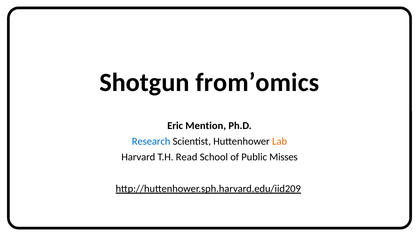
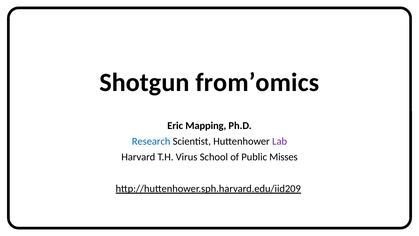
Mention: Mention -> Mapping (206, 126)
Lab colour: orange -> purple (280, 141)
Read: Read -> Virus (187, 157)
